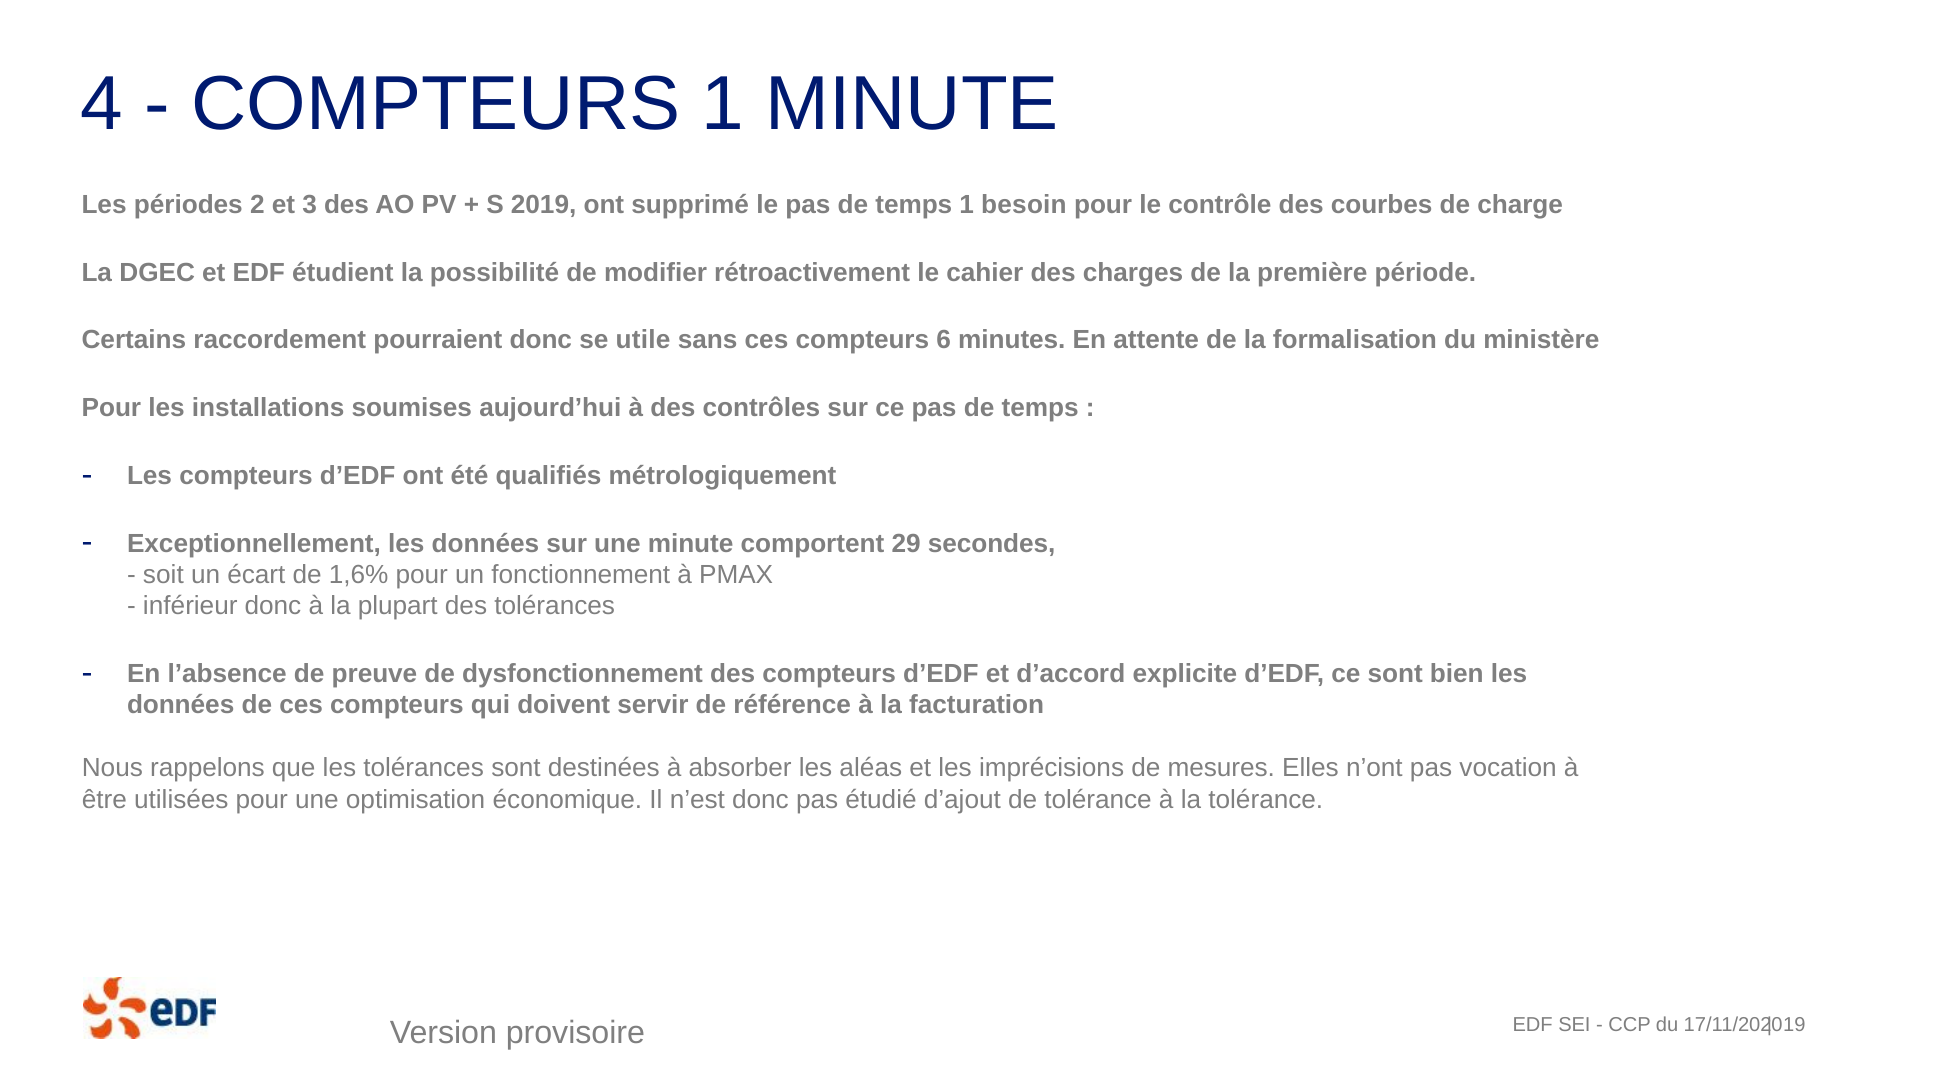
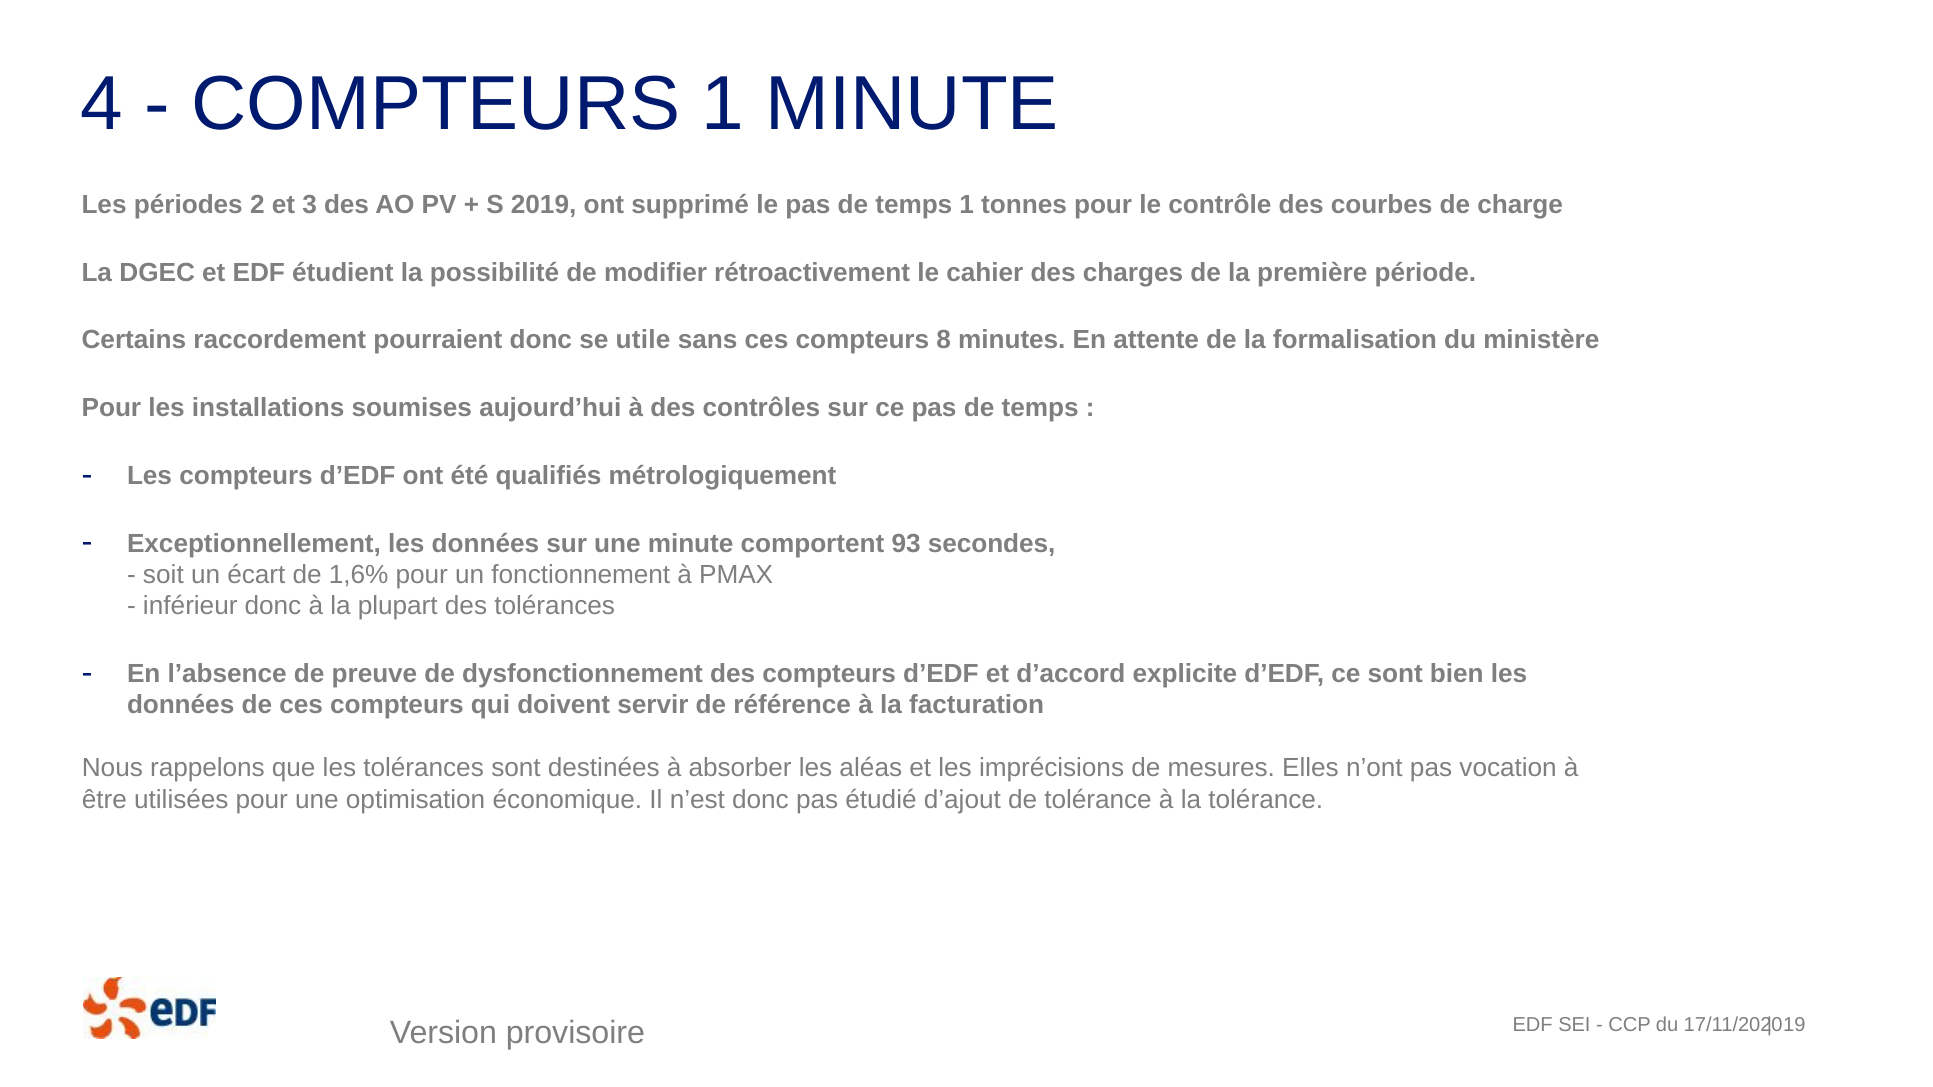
besoin: besoin -> tonnes (1024, 205)
6: 6 -> 8 (944, 340)
29: 29 -> 93 (906, 544)
